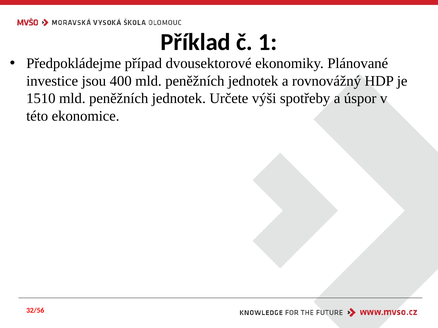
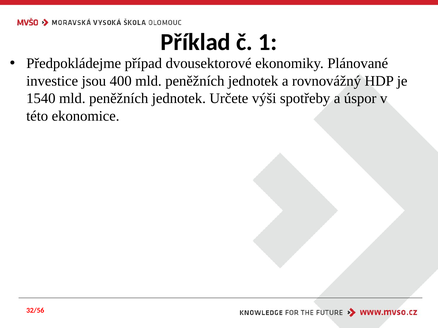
1510: 1510 -> 1540 (41, 99)
